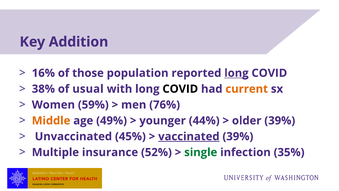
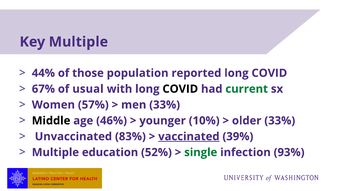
Key Addition: Addition -> Multiple (78, 42)
16%: 16% -> 44% (43, 73)
long underline: present -> none (236, 73)
38%: 38% -> 67% (43, 89)
current colour: orange -> green (247, 89)
59%: 59% -> 57% (93, 105)
men 76%: 76% -> 33% (165, 105)
Middle colour: orange -> black (51, 120)
49%: 49% -> 46% (112, 120)
44%: 44% -> 10% (204, 120)
older 39%: 39% -> 33% (280, 120)
45%: 45% -> 83% (130, 136)
insurance: insurance -> education (110, 152)
35%: 35% -> 93% (289, 152)
